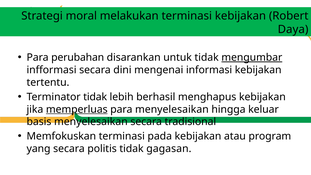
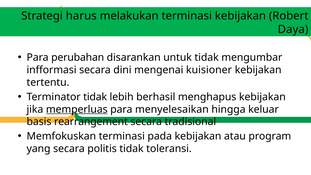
moral: moral -> harus (81, 16)
mengumbar underline: present -> none (252, 57)
informasi: informasi -> kuisioner (209, 70)
basis menyelesaikan: menyelesaikan -> rearrangement (91, 122)
gagasan: gagasan -> toleransi (169, 149)
